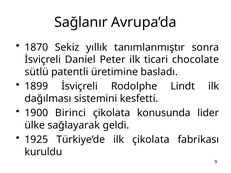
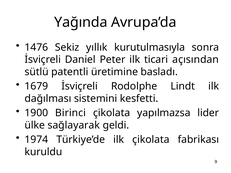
Sağlanır: Sağlanır -> Yağında (81, 22)
1870: 1870 -> 1476 (36, 47)
tanımlanmıştır: tanımlanmıştır -> kurutulmasıyla (150, 47)
chocolate: chocolate -> açısından (196, 60)
1899: 1899 -> 1679 (36, 86)
konusunda: konusunda -> yapılmazsa (164, 113)
1925: 1925 -> 1974 (36, 140)
